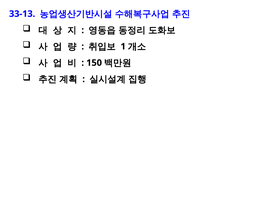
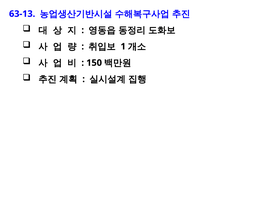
33-13: 33-13 -> 63-13 (22, 14)
